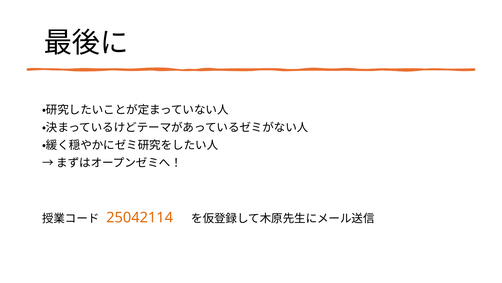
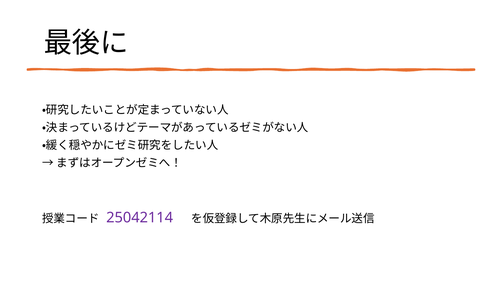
25042114 colour: orange -> purple (140, 217)
